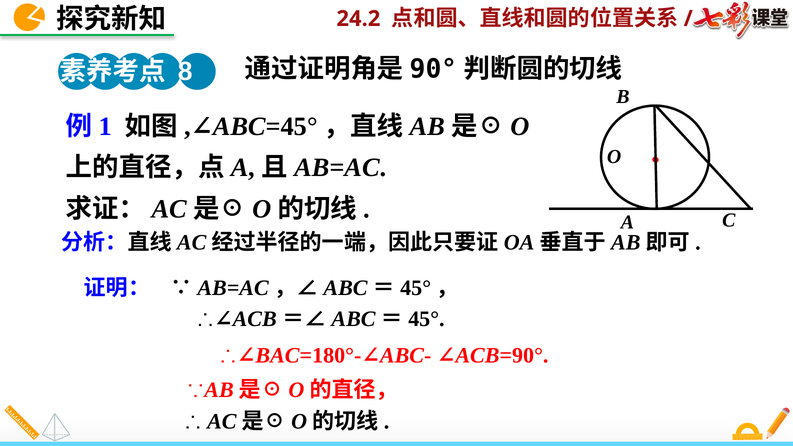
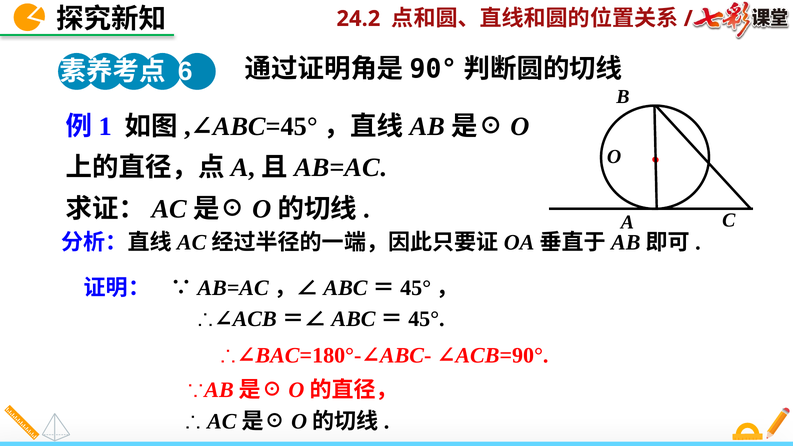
8: 8 -> 6 (185, 72)
